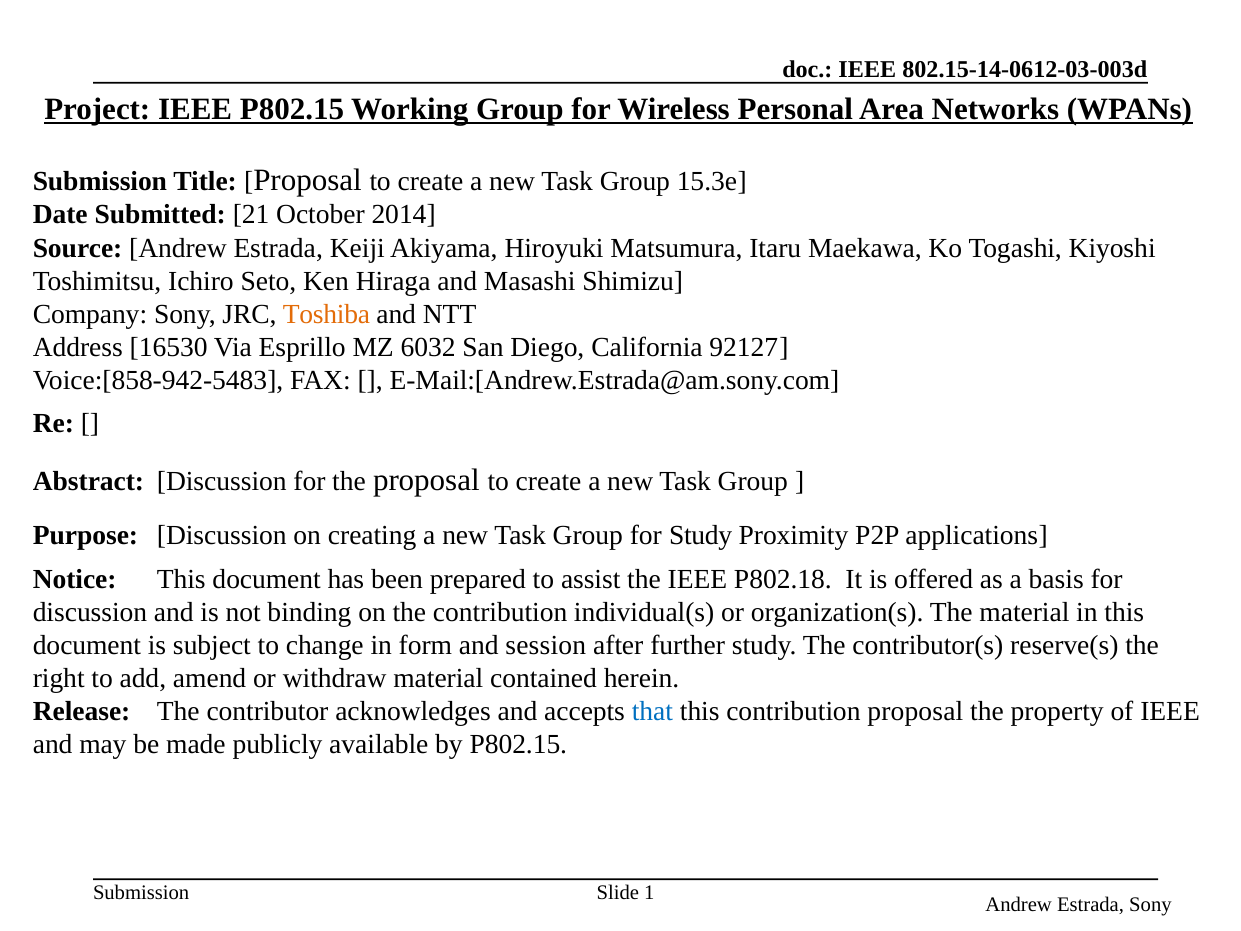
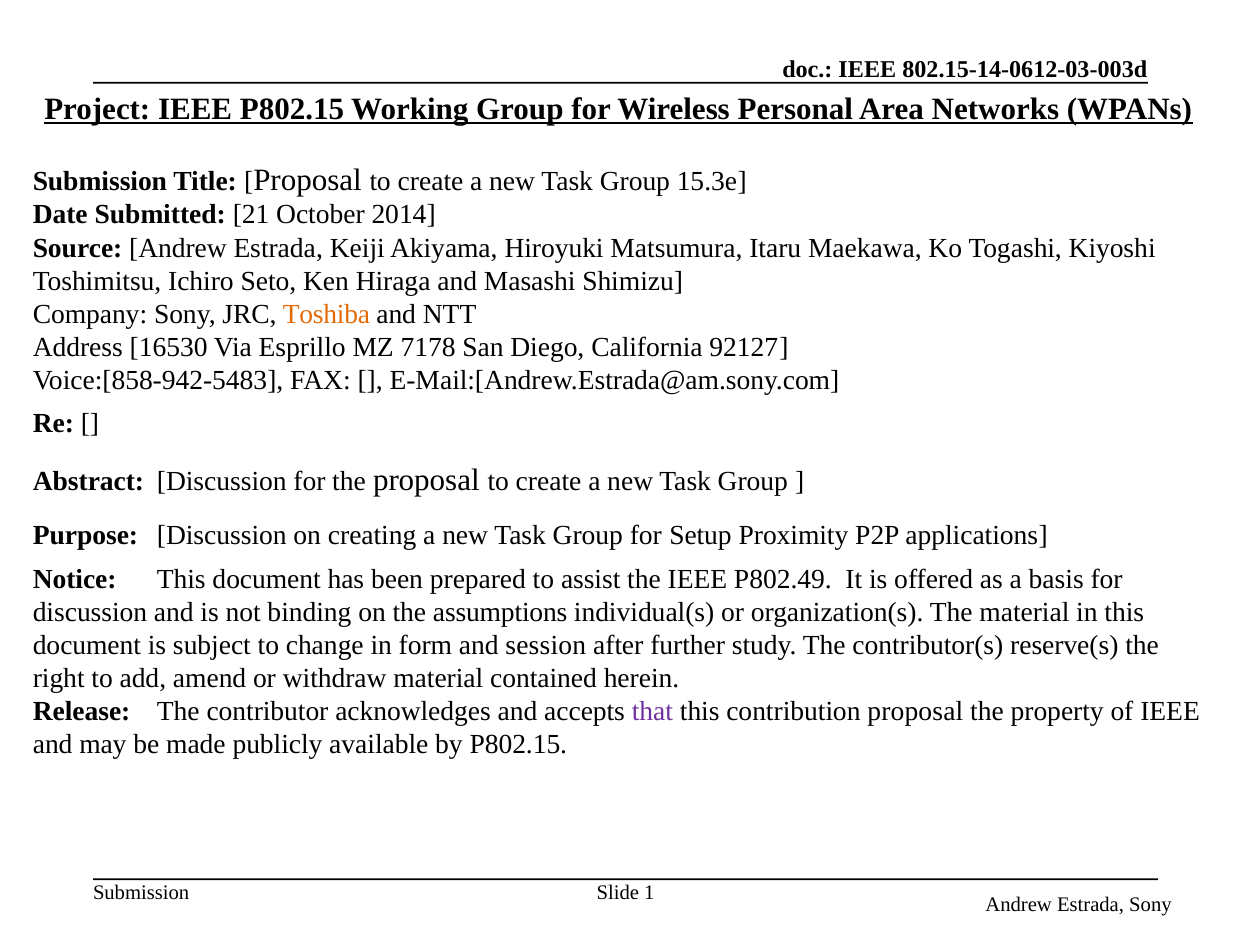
6032: 6032 -> 7178 (428, 347)
for Study: Study -> Setup (700, 535)
P802.18: P802.18 -> P802.49 (783, 579)
the contribution: contribution -> assumptions (500, 612)
that colour: blue -> purple (652, 711)
